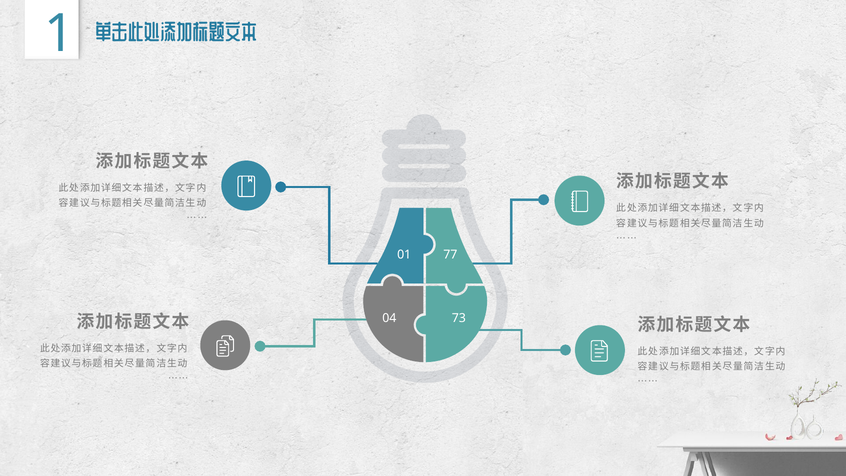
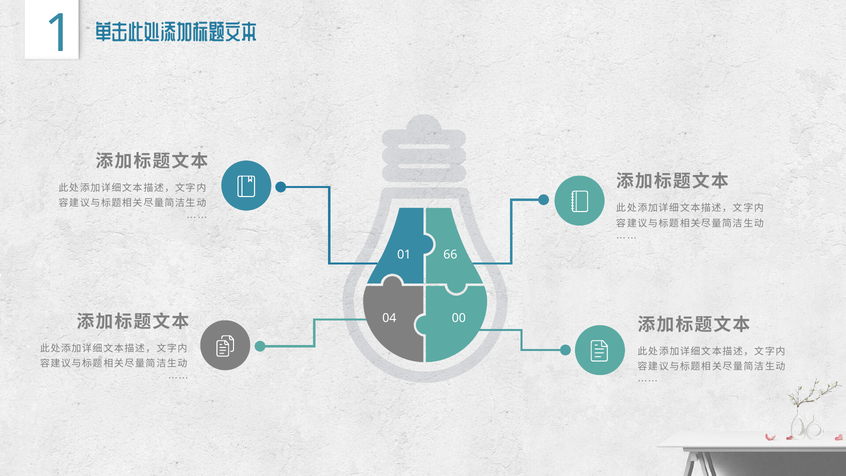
77: 77 -> 66 (450, 254)
73: 73 -> 00 (459, 318)
